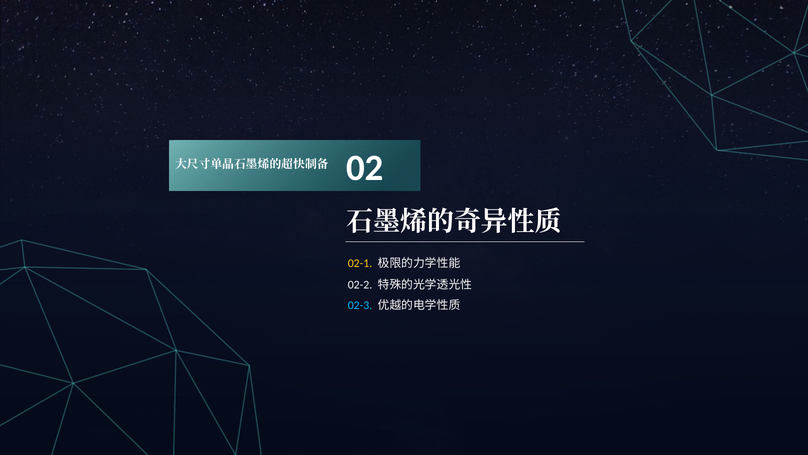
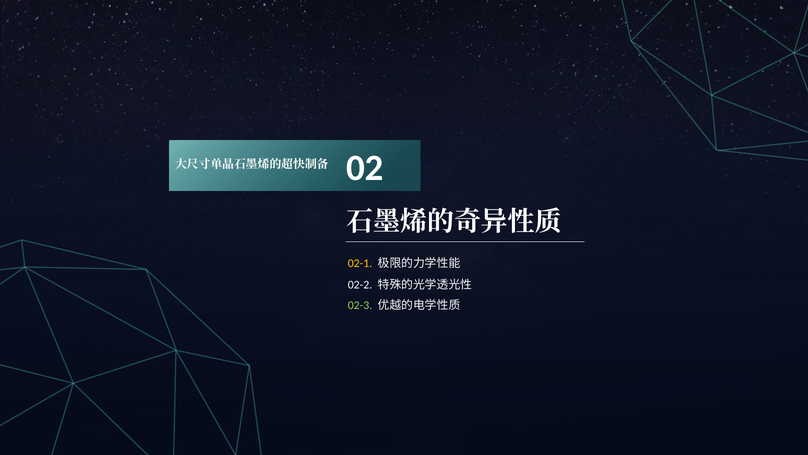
02-3 colour: light blue -> light green (360, 305)
